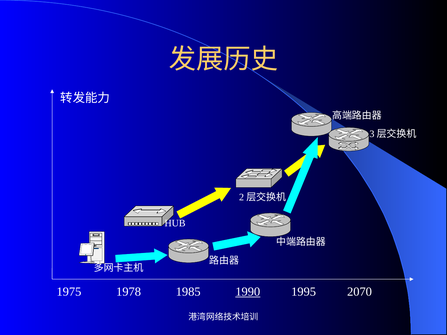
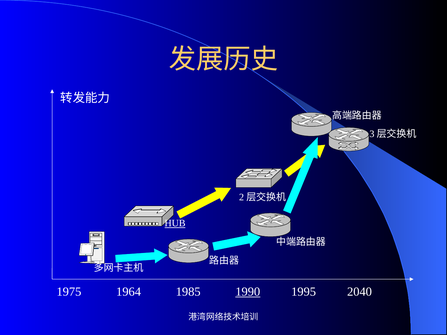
HUB underline: none -> present (175, 224)
1978: 1978 -> 1964 (129, 292)
2070: 2070 -> 2040 (360, 292)
